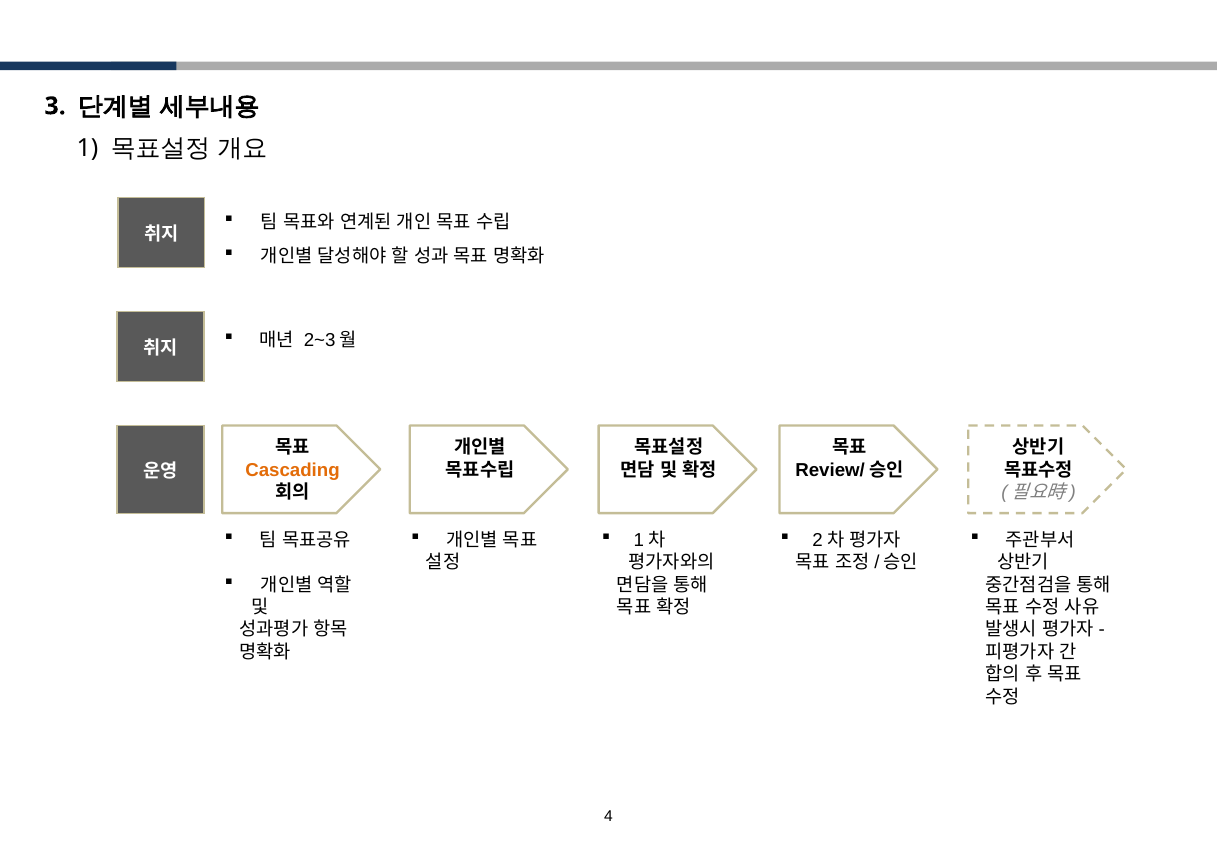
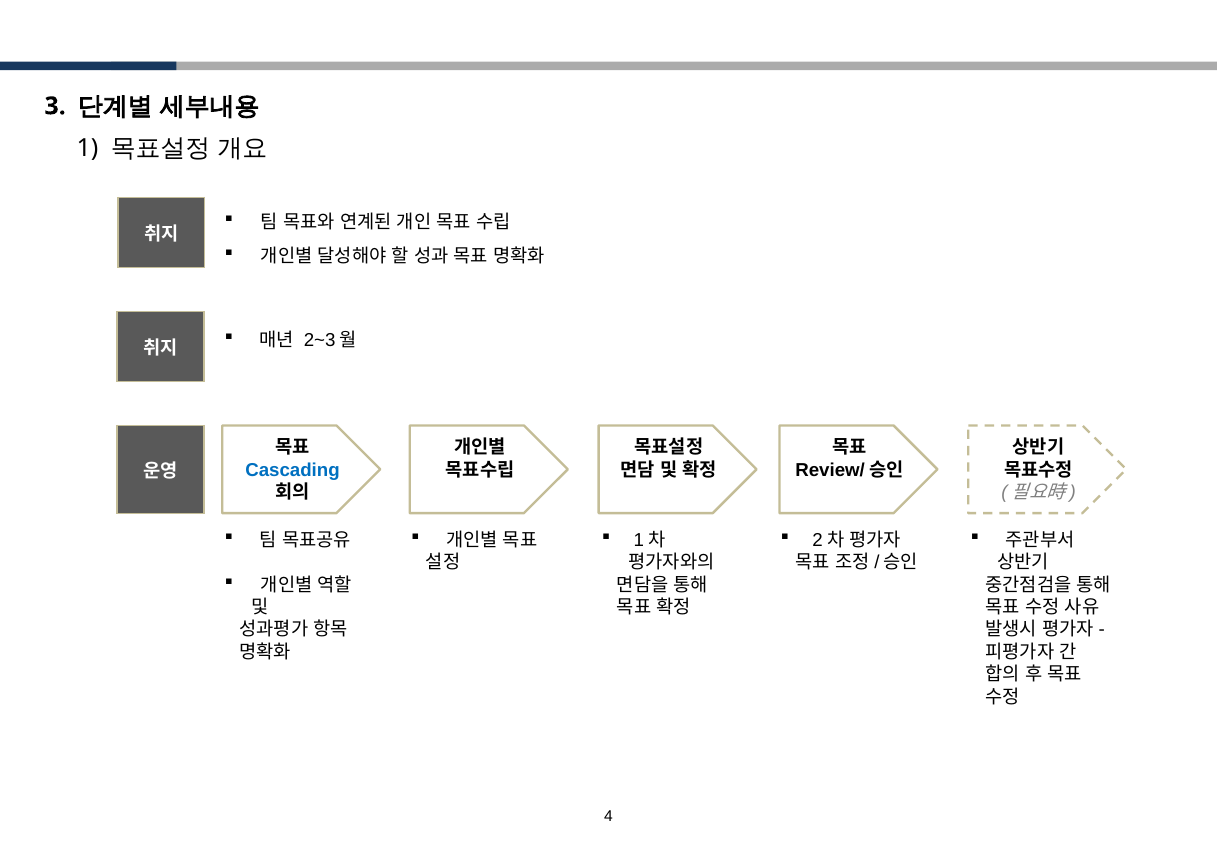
Cascading colour: orange -> blue (292, 471)
